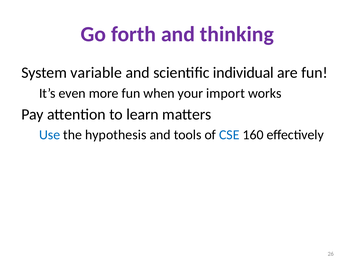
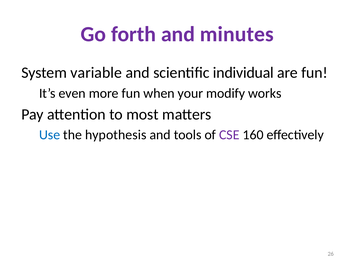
thinking: thinking -> minutes (237, 34)
import: import -> modify (226, 94)
learn: learn -> most (142, 115)
CSE colour: blue -> purple (229, 135)
